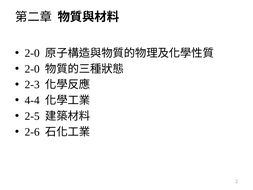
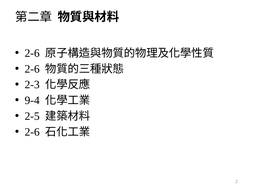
2-0: 2-0 -> 2-6 (32, 53)
2-0: 2-0 -> 2-6 (32, 69)
4-4: 4-4 -> 9-4 (32, 100)
